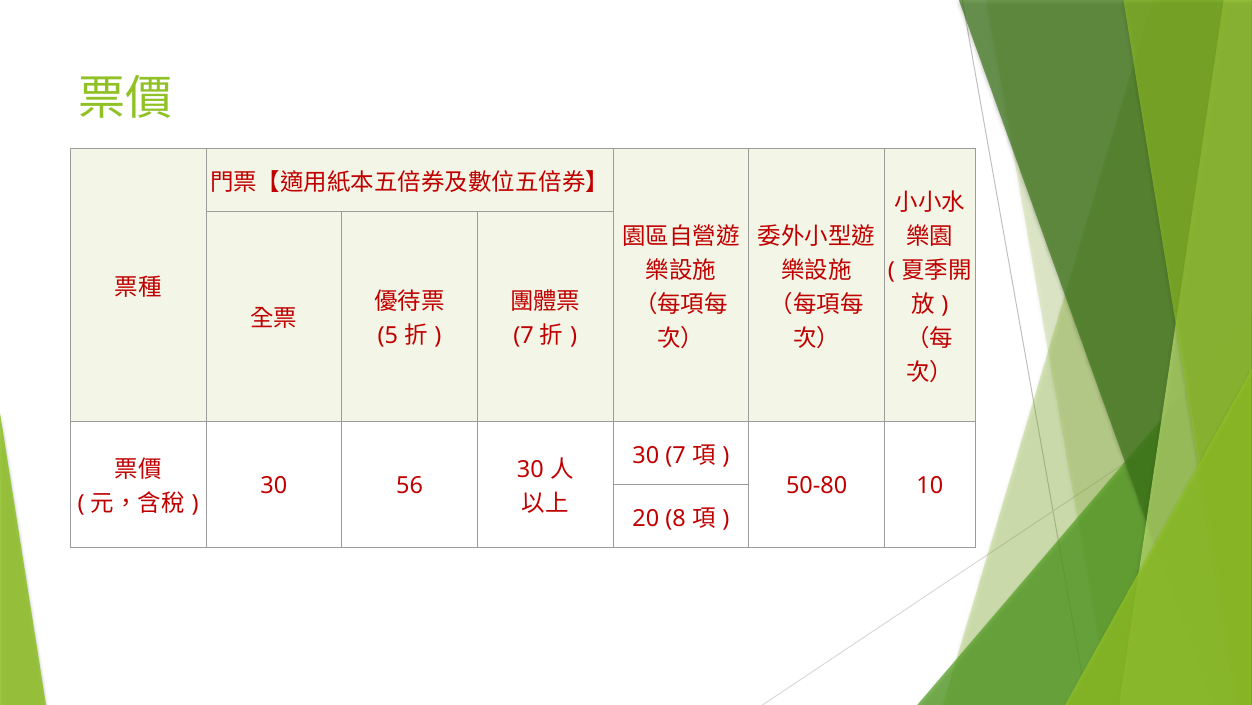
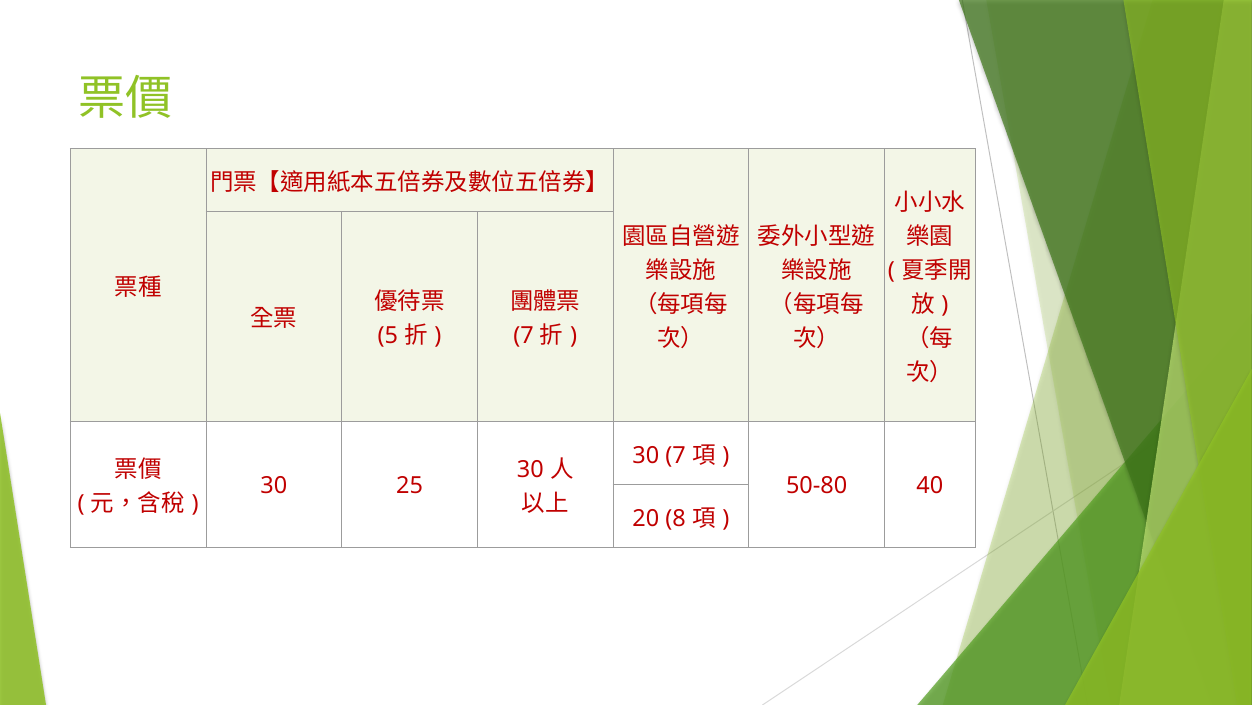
56: 56 -> 25 (410, 485)
10: 10 -> 40 (930, 485)
